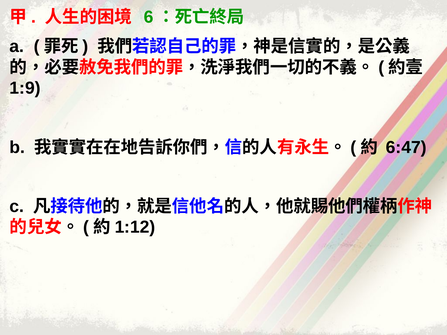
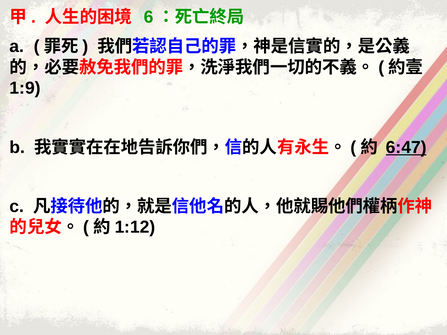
6:47 underline: none -> present (406, 147)
